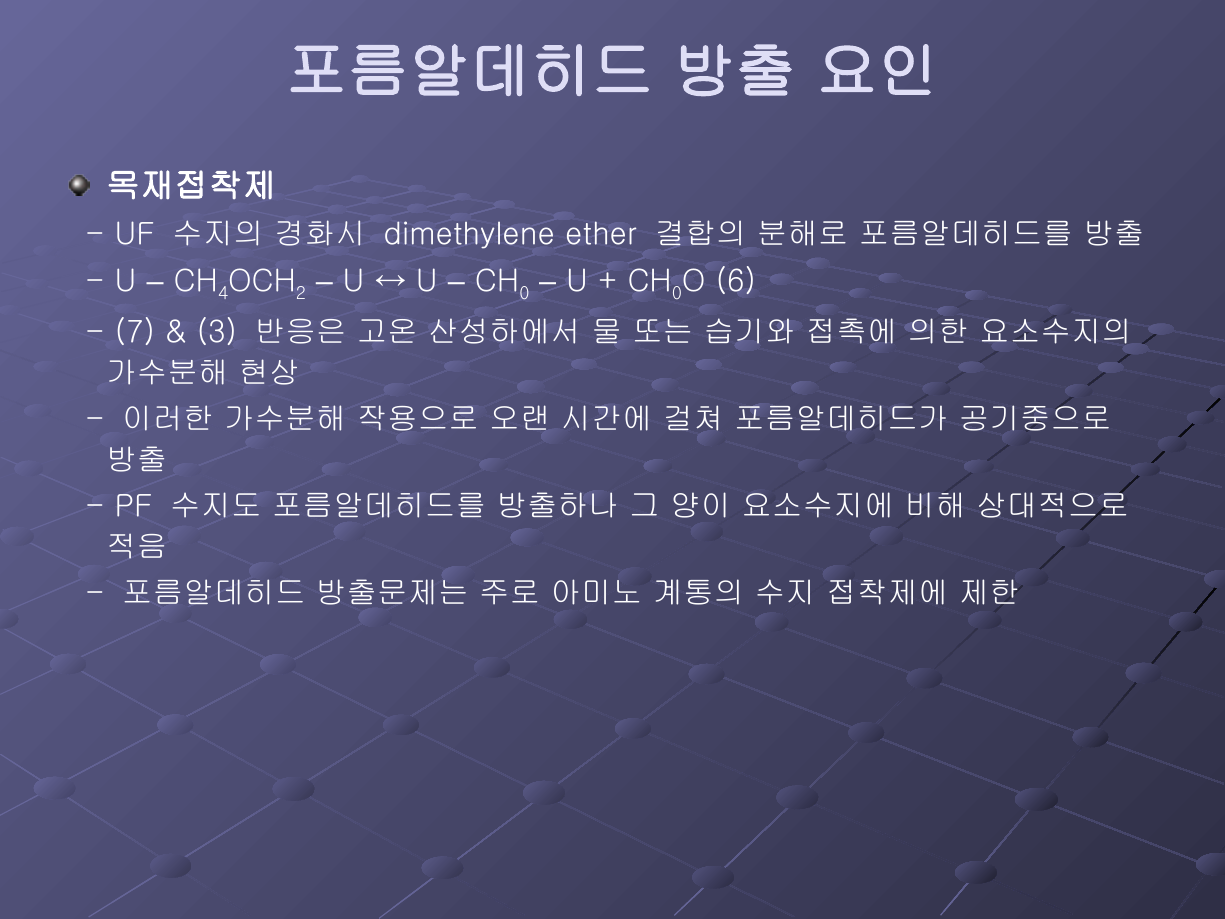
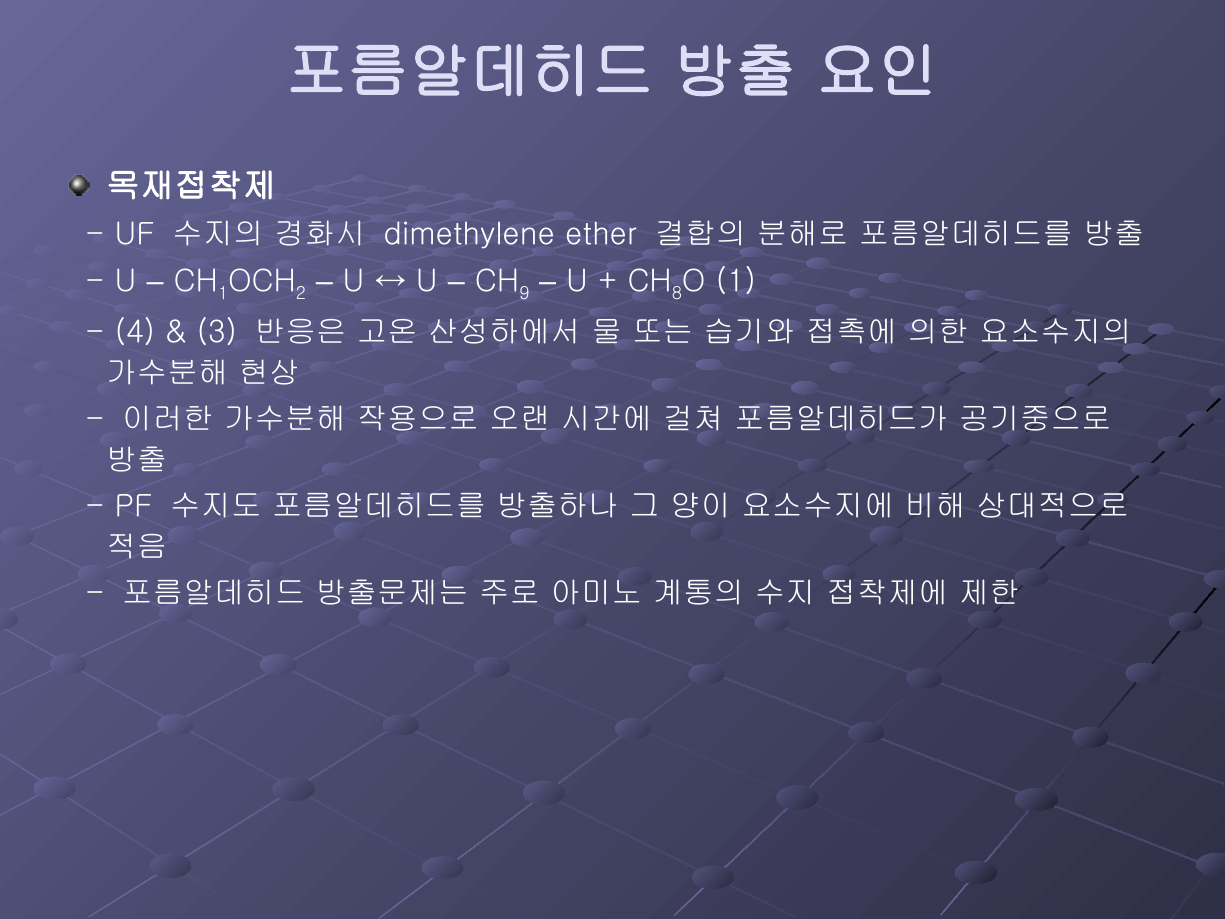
4: 4 -> 1 (223, 293)
0: 0 -> 9 (524, 293)
0: 0 -> 8 (677, 293)
6: 6 -> 1 (736, 281)
7: 7 -> 4 (135, 333)
